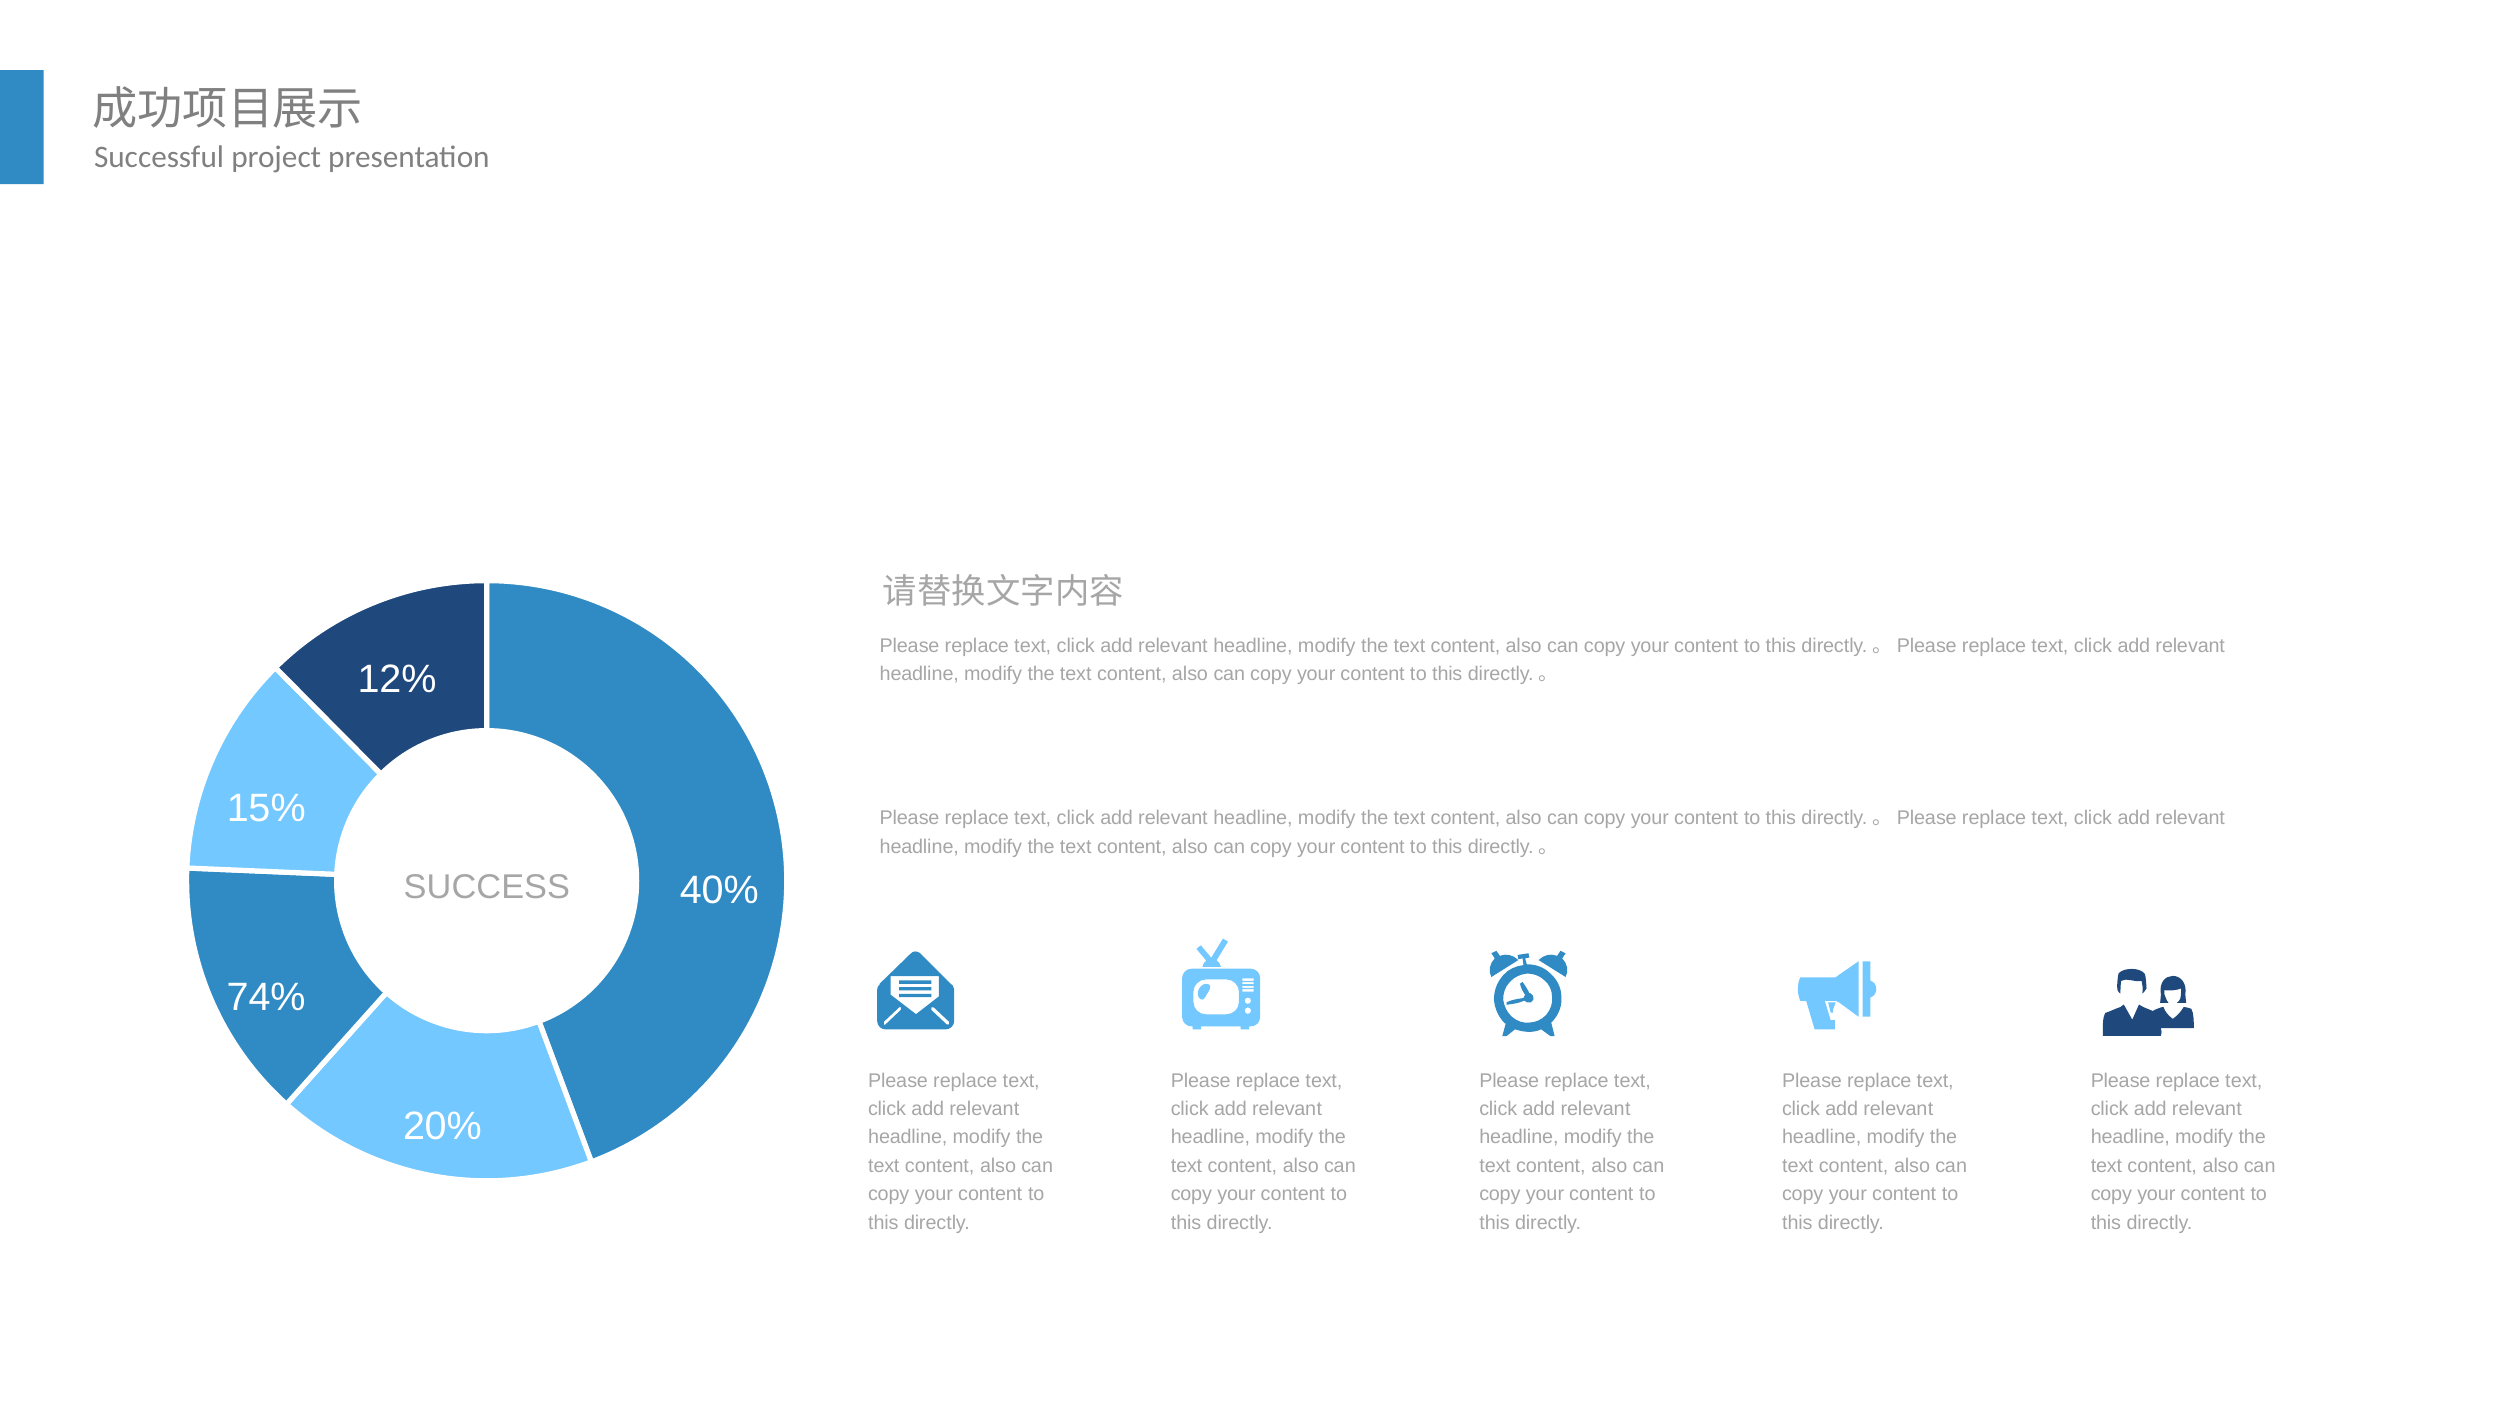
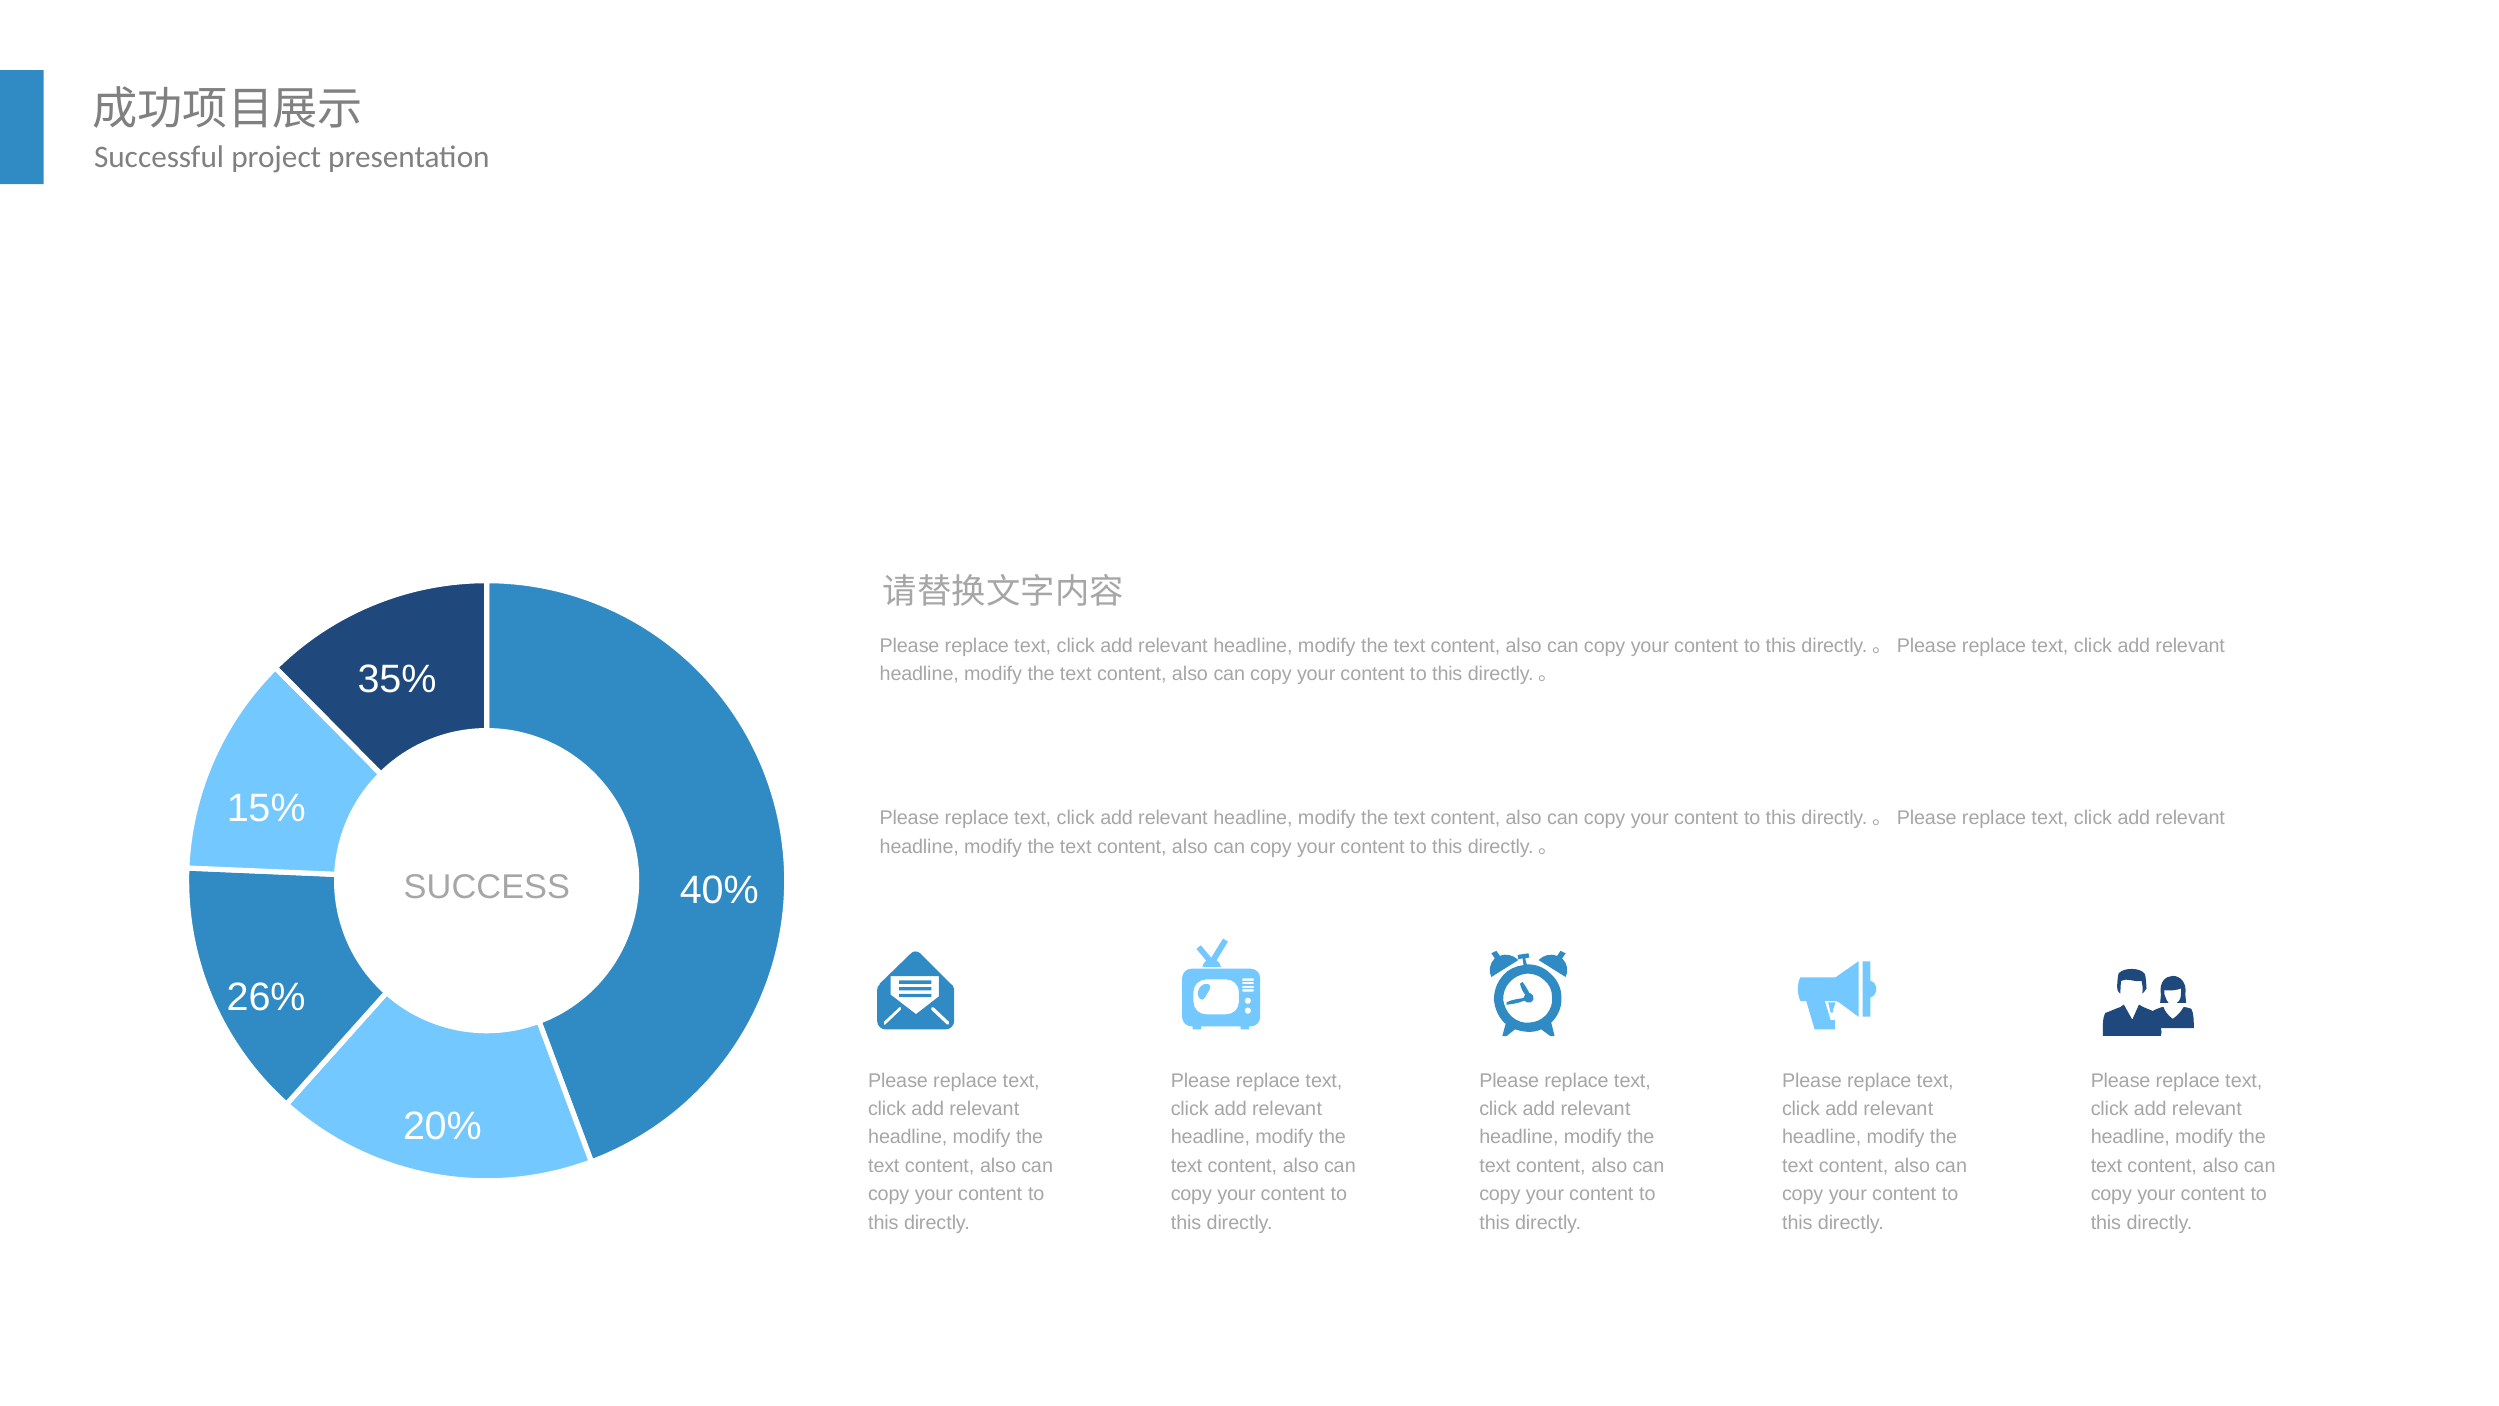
12%: 12% -> 35% (397, 679)
74%: 74% -> 26% (266, 997)
